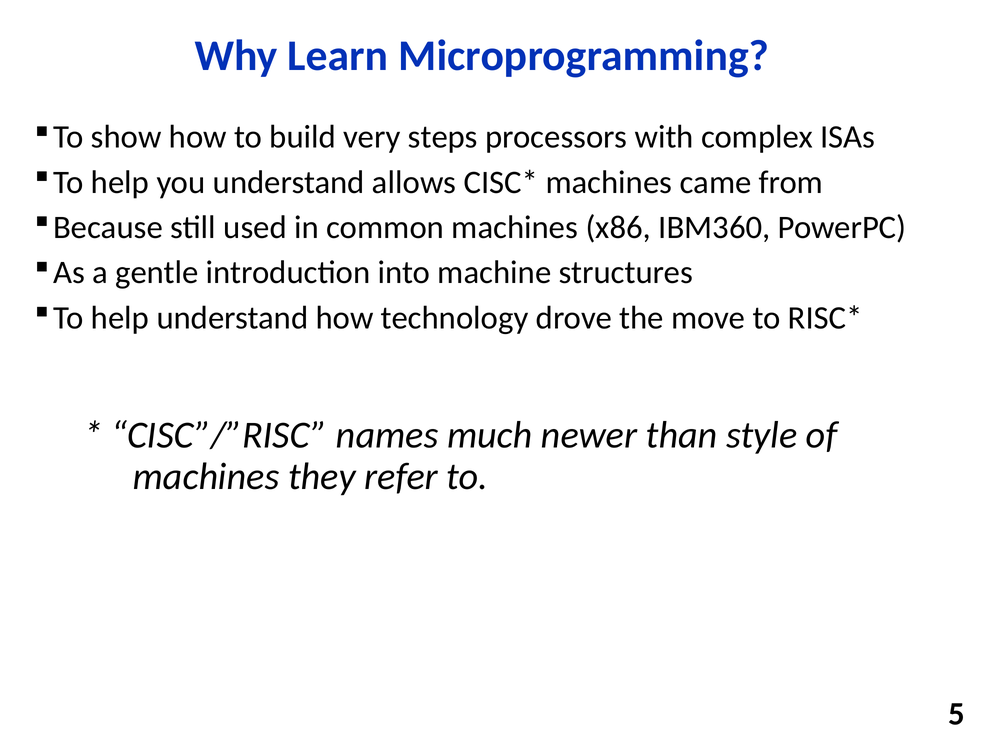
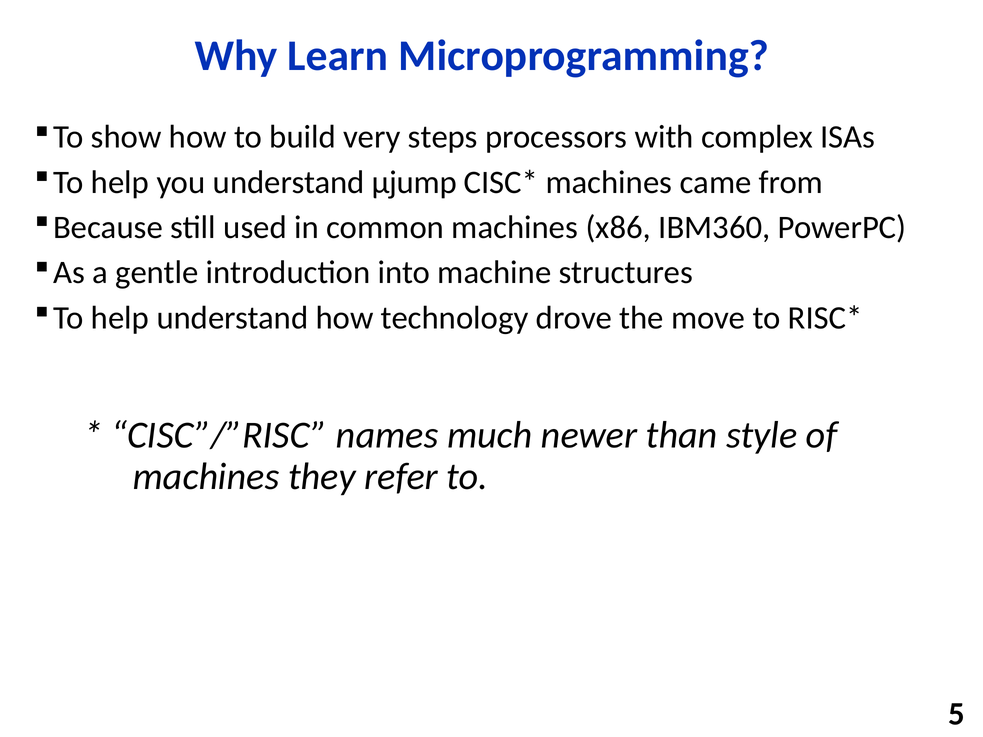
allows: allows -> µjump (414, 182)
